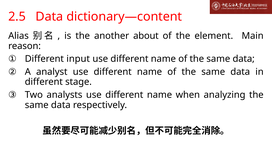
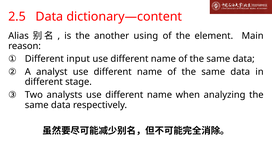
about: about -> using (146, 36)
